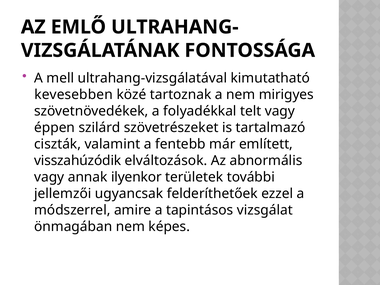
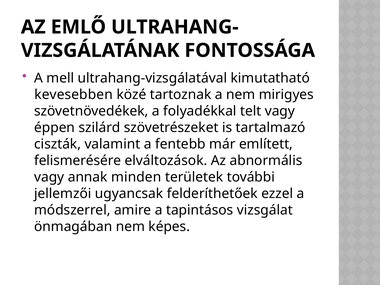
visszahúzódik: visszahúzódik -> felismerésére (78, 160)
ilyenkor: ilyenkor -> minden (136, 177)
